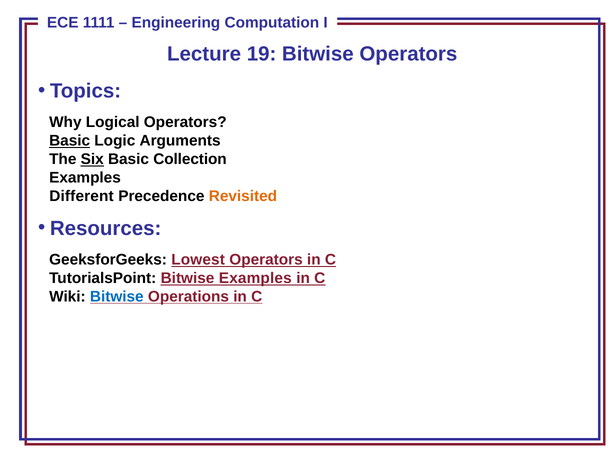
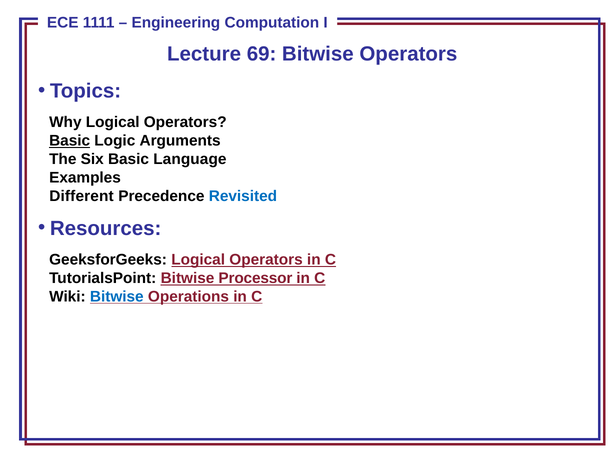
19: 19 -> 69 (262, 54)
Six underline: present -> none (92, 159)
Collection: Collection -> Language (190, 159)
Revisited colour: orange -> blue (243, 196)
GeeksforGeeks Lowest: Lowest -> Logical (198, 260)
Bitwise Examples: Examples -> Processor (255, 278)
